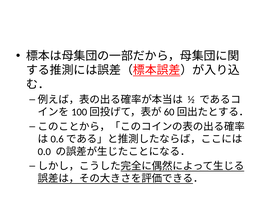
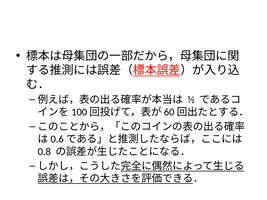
0.0: 0.0 -> 0.8 (44, 152)
